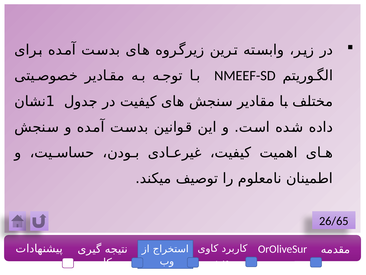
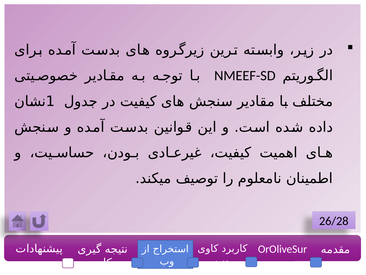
26/65: 26/65 -> 26/28 (334, 221)
